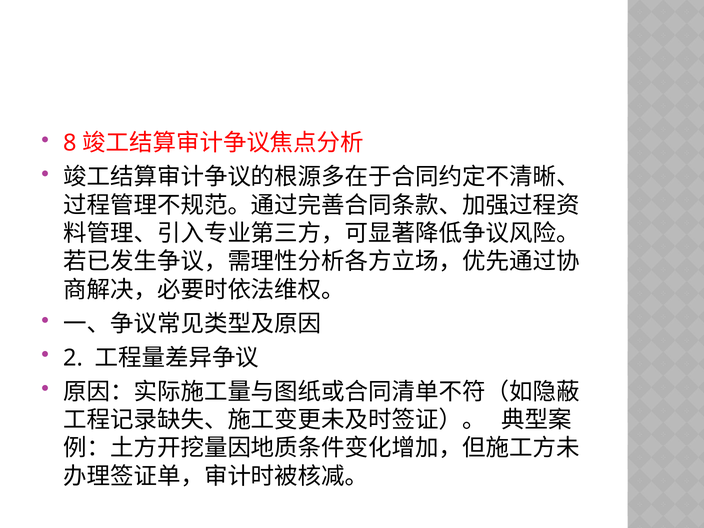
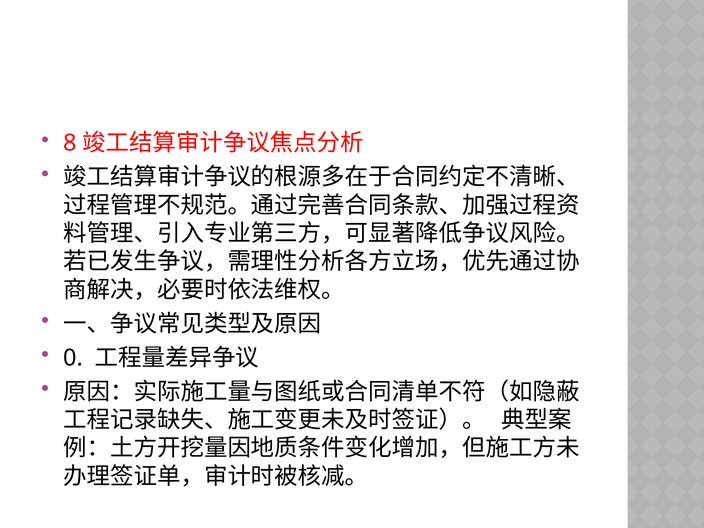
2: 2 -> 0 (73, 358)
